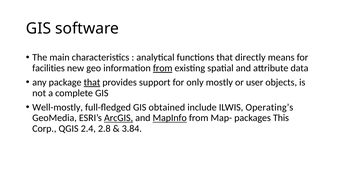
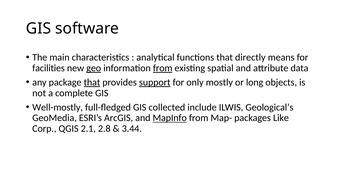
geo underline: none -> present (94, 68)
support underline: none -> present (155, 82)
user: user -> long (255, 82)
obtained: obtained -> collected (167, 107)
Operating’s: Operating’s -> Geological’s (269, 107)
ArcGIS underline: present -> none (119, 118)
This: This -> Like (281, 118)
2.4: 2.4 -> 2.1 (88, 129)
3.84: 3.84 -> 3.44 (132, 129)
